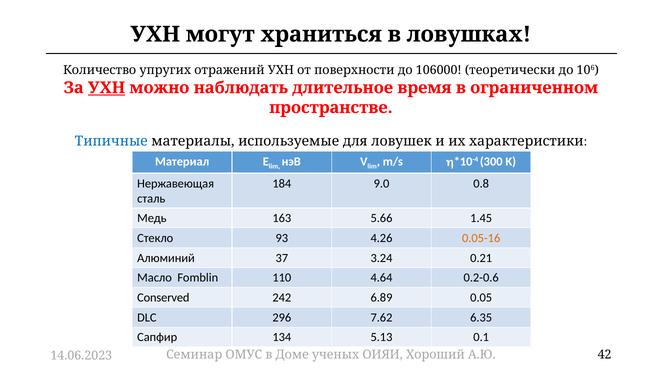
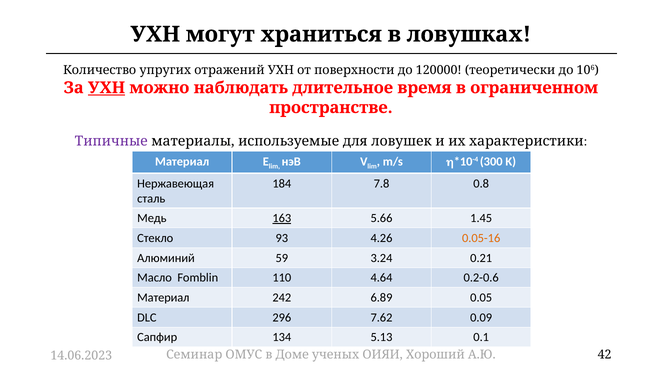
106000: 106000 -> 120000 (439, 70)
Типичные colour: blue -> purple (111, 141)
9.0: 9.0 -> 7.8 (382, 184)
163 underline: none -> present (282, 218)
37: 37 -> 59 (282, 258)
Conserved: Conserved -> Материал (163, 298)
6.35: 6.35 -> 0.09 (481, 318)
